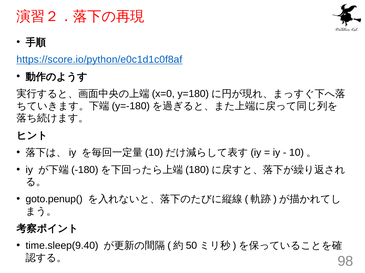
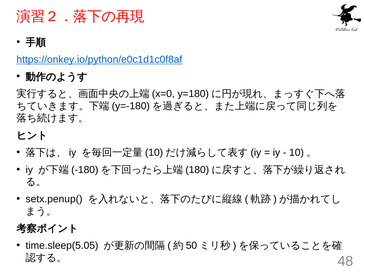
https://score.io/python/e0c1d1c0f8af: https://score.io/python/e0c1d1c0f8af -> https://onkey.io/python/e0c1d1c0f8af (99, 60)
goto.penup(: goto.penup( -> setx.penup( (54, 200)
time.sleep(9.40: time.sleep(9.40 -> time.sleep(5.05 (62, 246)
98: 98 -> 48 (345, 262)
